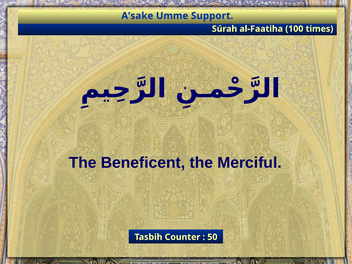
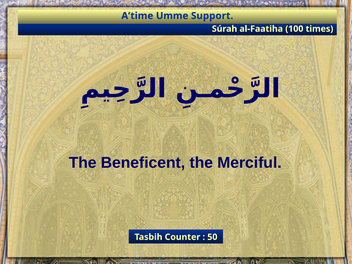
A’sake: A’sake -> A’time (137, 16)
